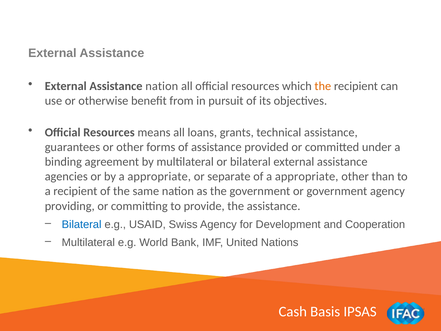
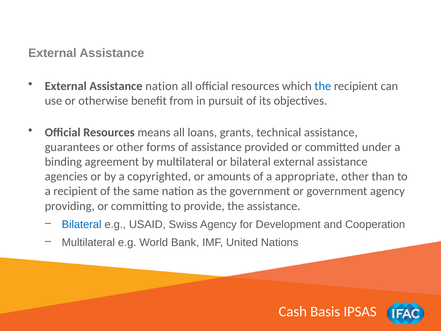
the colour: orange -> blue (323, 86)
by a appropriate: appropriate -> copyrighted (159, 176)
separate: separate -> amounts (229, 176)
